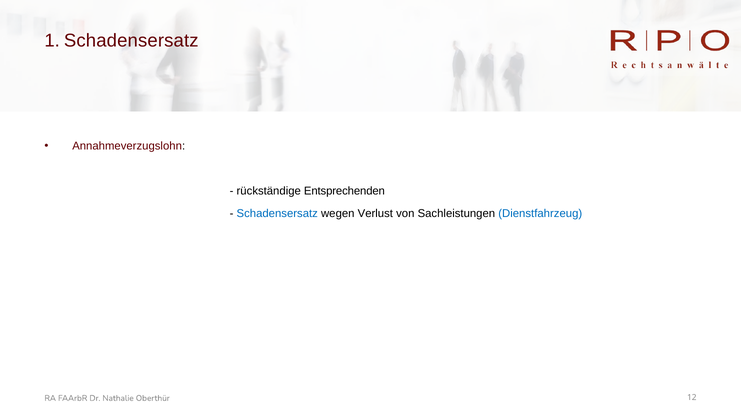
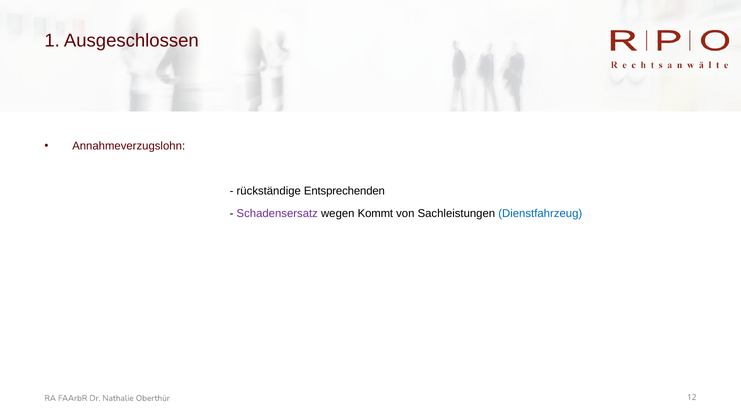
1 Schadensersatz: Schadensersatz -> Ausgeschlossen (131, 41)
Schadensersatz colour: blue -> purple (277, 214)
Verlust: Verlust -> Kommt (375, 214)
